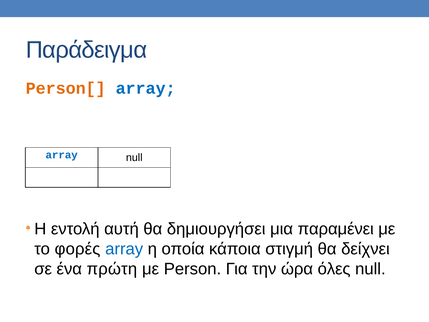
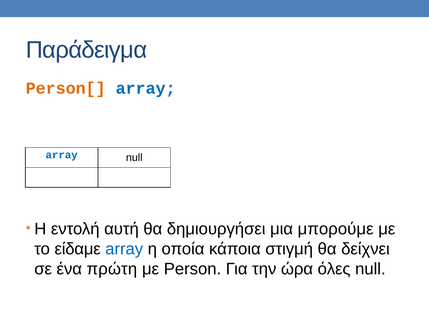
παραμένει: παραμένει -> μπορούμε (336, 229)
φορές: φορές -> είδαμε (78, 249)
